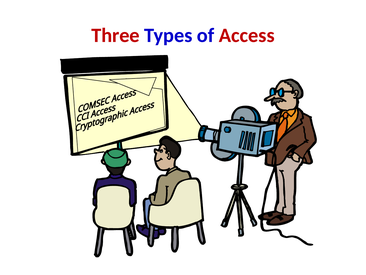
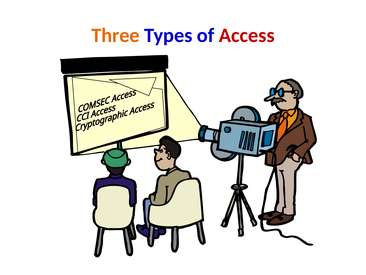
Three colour: red -> orange (115, 35)
